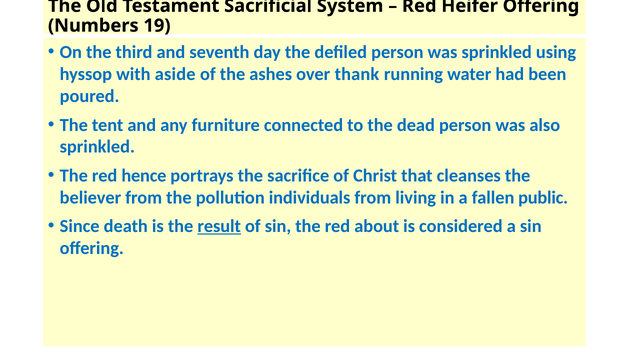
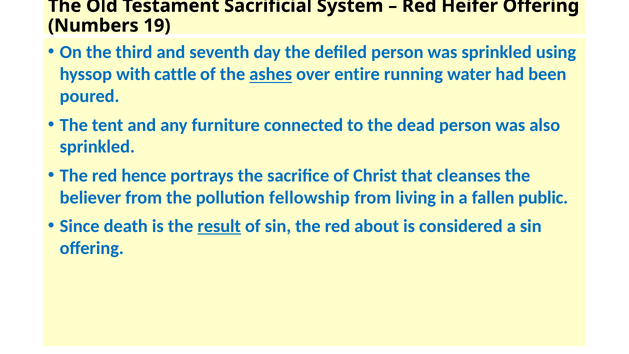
aside: aside -> cattle (175, 74)
ashes underline: none -> present (271, 74)
thank: thank -> entire (357, 74)
individuals: individuals -> fellowship (309, 197)
